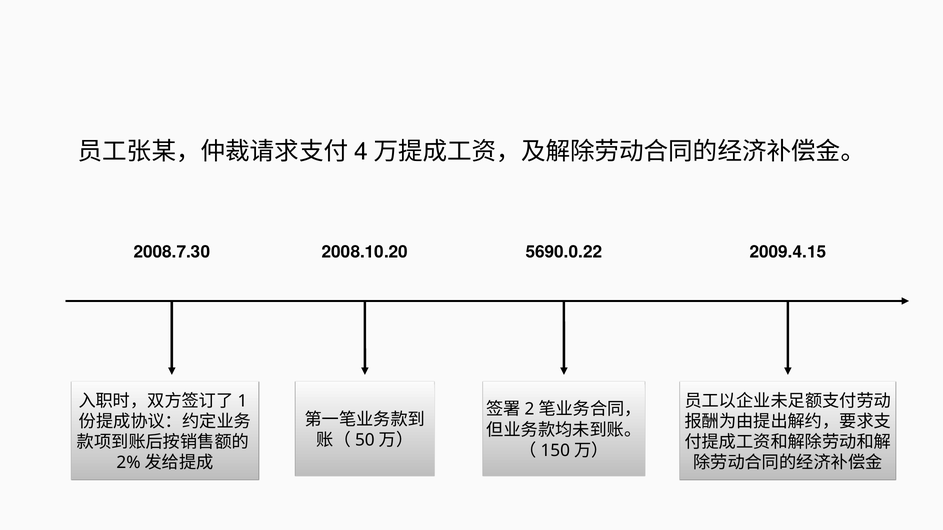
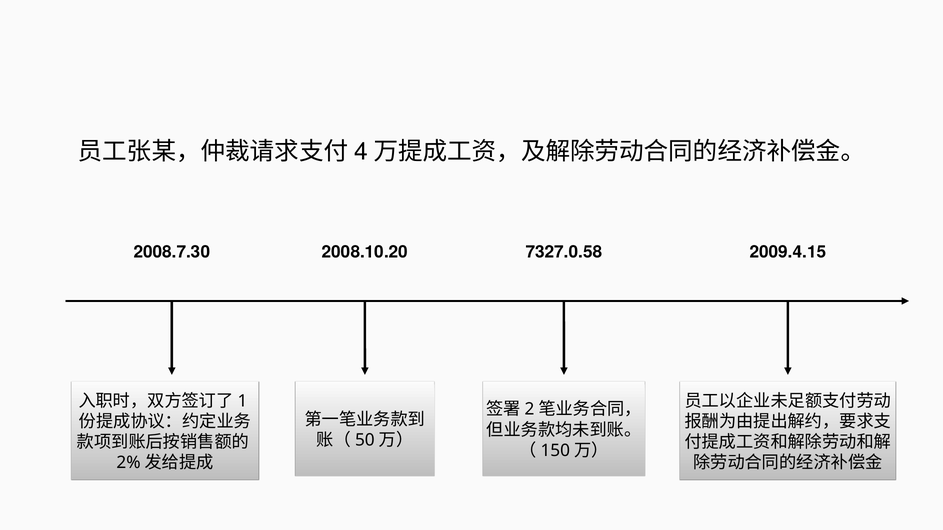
5690.0.22: 5690.0.22 -> 7327.0.58 (564, 252)
